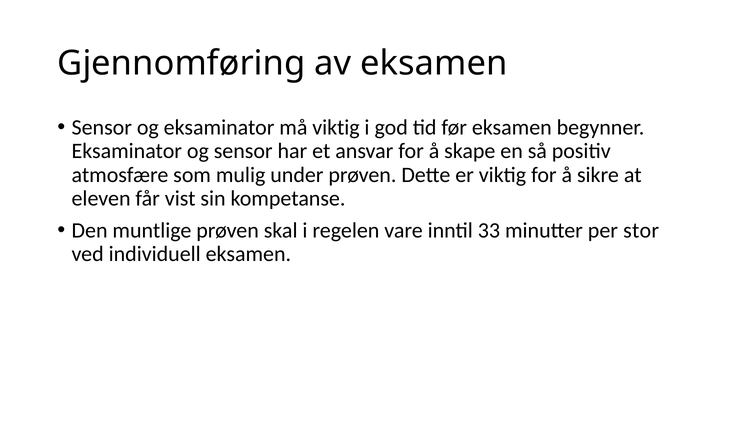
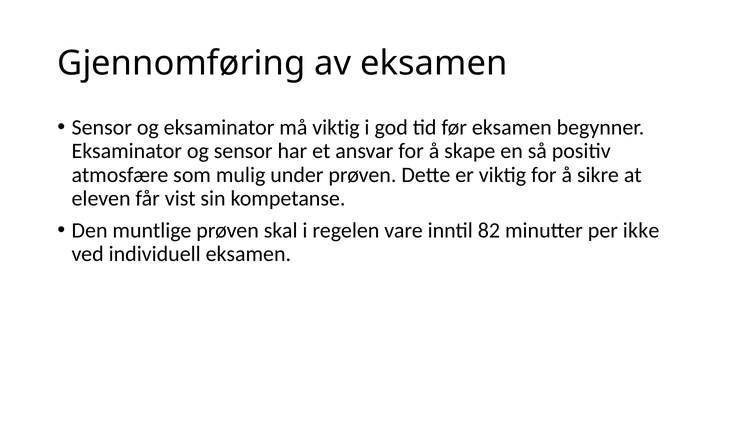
33: 33 -> 82 (489, 230)
stor: stor -> ikke (641, 230)
